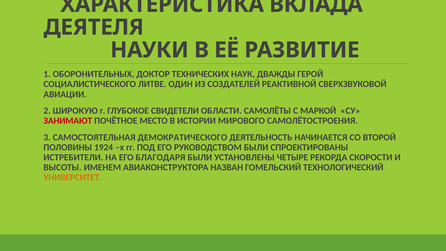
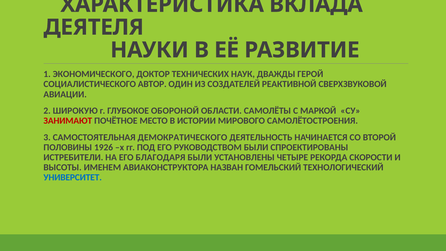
ОБОРОНИТЕЛЬНЫХ: ОБОРОНИТЕЛЬНЫХ -> ЭКОНОМИЧЕСКОГО (94, 74)
ЛИТВЕ: ЛИТВЕ -> АВТОР (152, 84)
СВИДЕТЕЛИ: СВИДЕТЕЛИ -> ОБОРОНОЙ (175, 111)
1924: 1924 -> 1926 (104, 147)
УНИВЕРСИТЕТ colour: orange -> blue (73, 177)
